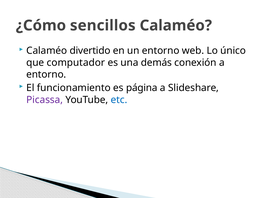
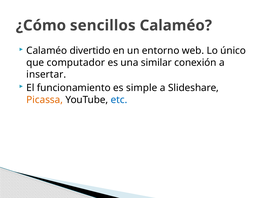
demás: demás -> similar (156, 63)
entorno: entorno -> insertar (46, 74)
página: página -> simple (142, 88)
Picassa colour: purple -> orange (45, 100)
